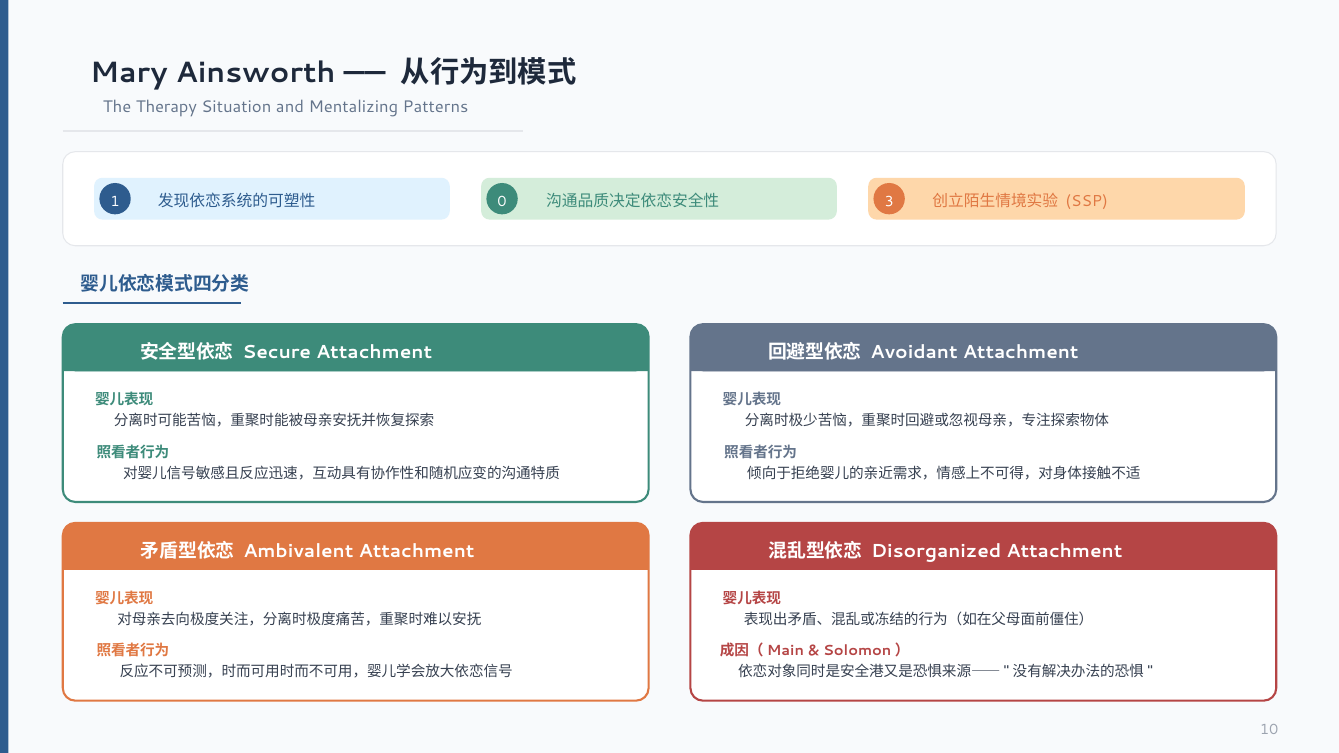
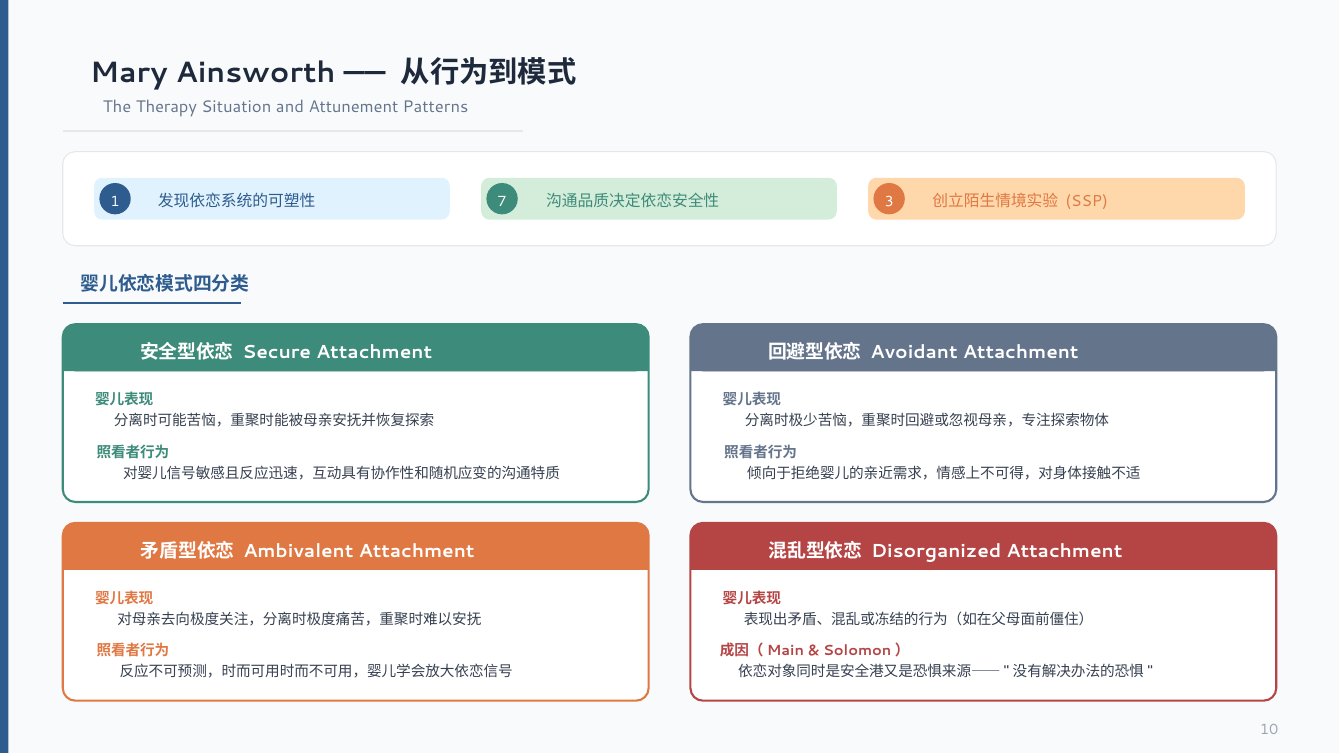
Mentalizing: Mentalizing -> Attunement (353, 107)
0: 0 -> 7 (502, 201)
